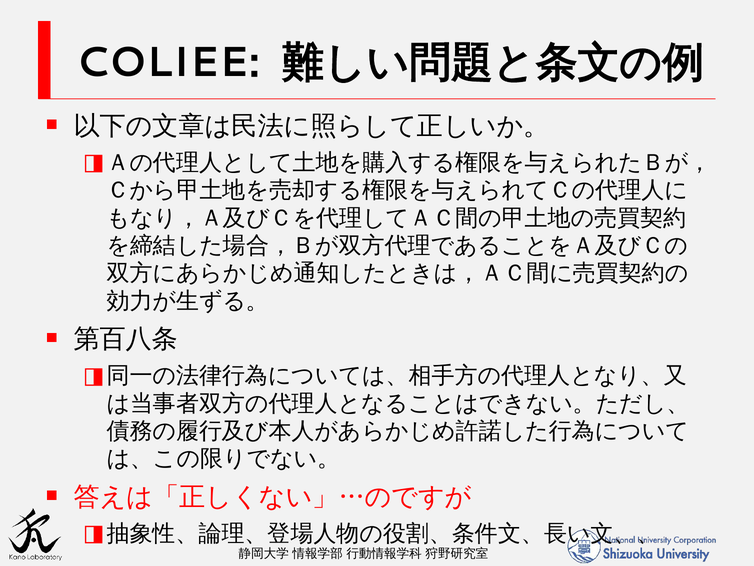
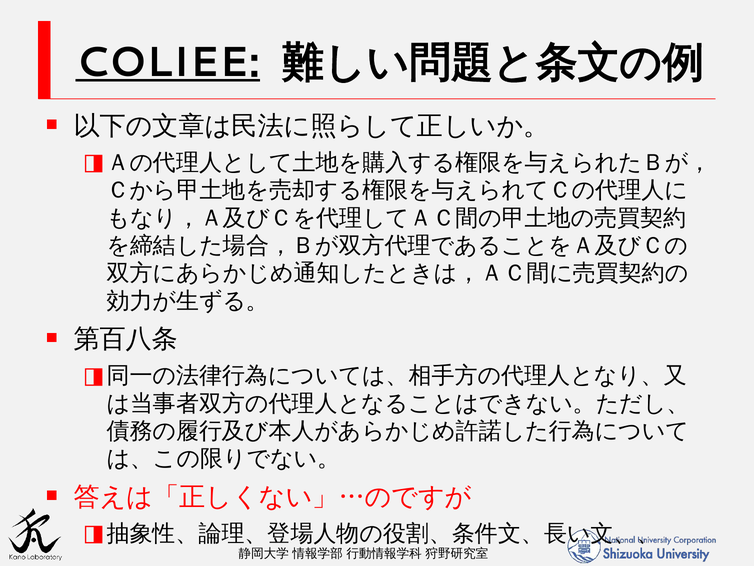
COLIEE underline: none -> present (168, 62)
